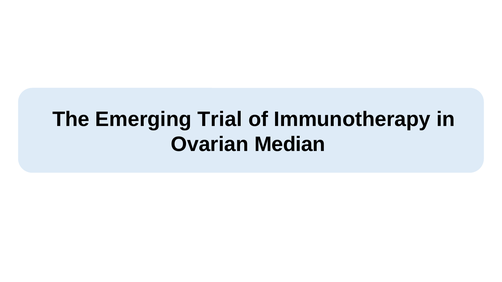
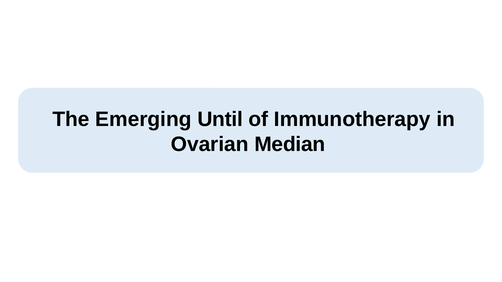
Trial: Trial -> Until (220, 119)
